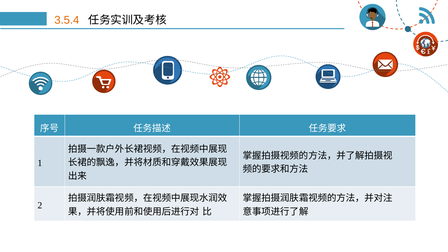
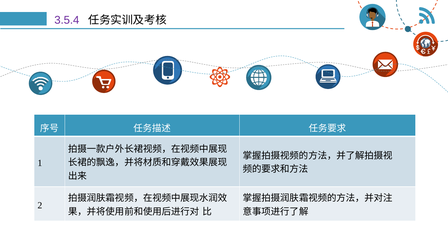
3.5.4 colour: orange -> purple (67, 20)
